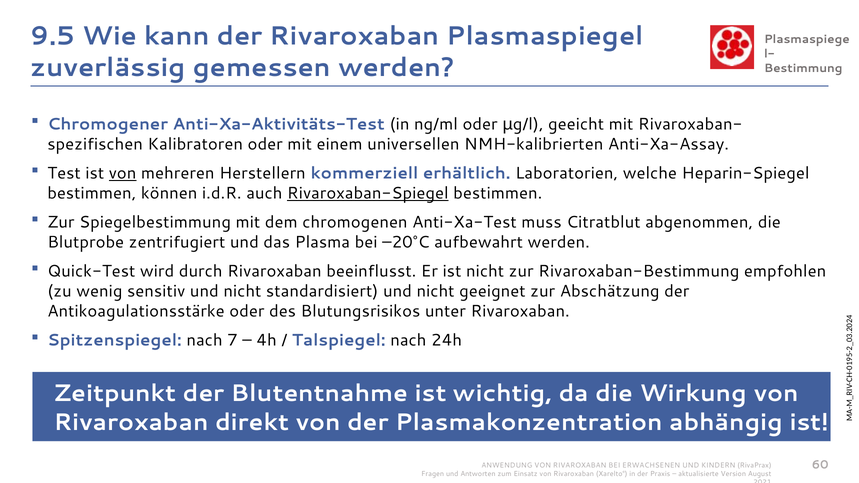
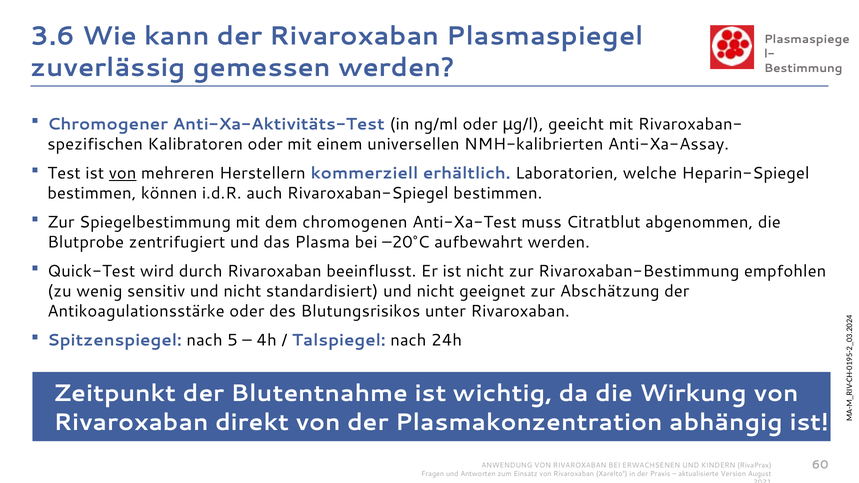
9.5: 9.5 -> 3.6 (53, 36)
Rivaroxaban-Spiegel underline: present -> none (368, 193)
nach 7: 7 -> 5 (232, 341)
